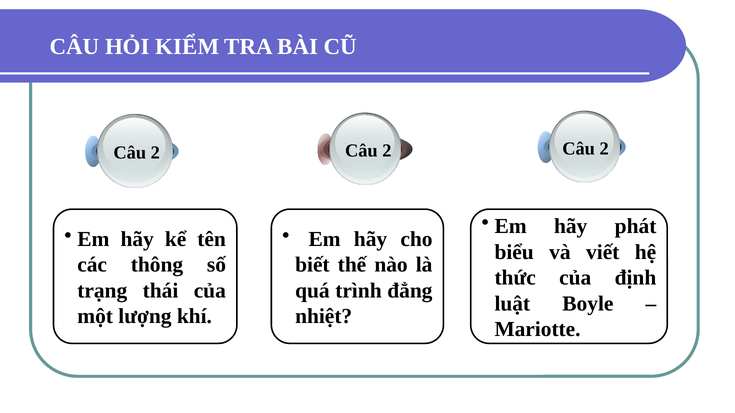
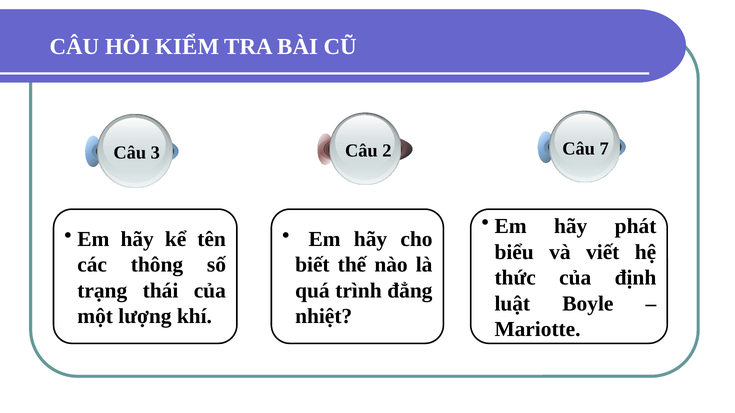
2: 2 -> 3 (155, 153)
2: 2 -> 7 (604, 149)
